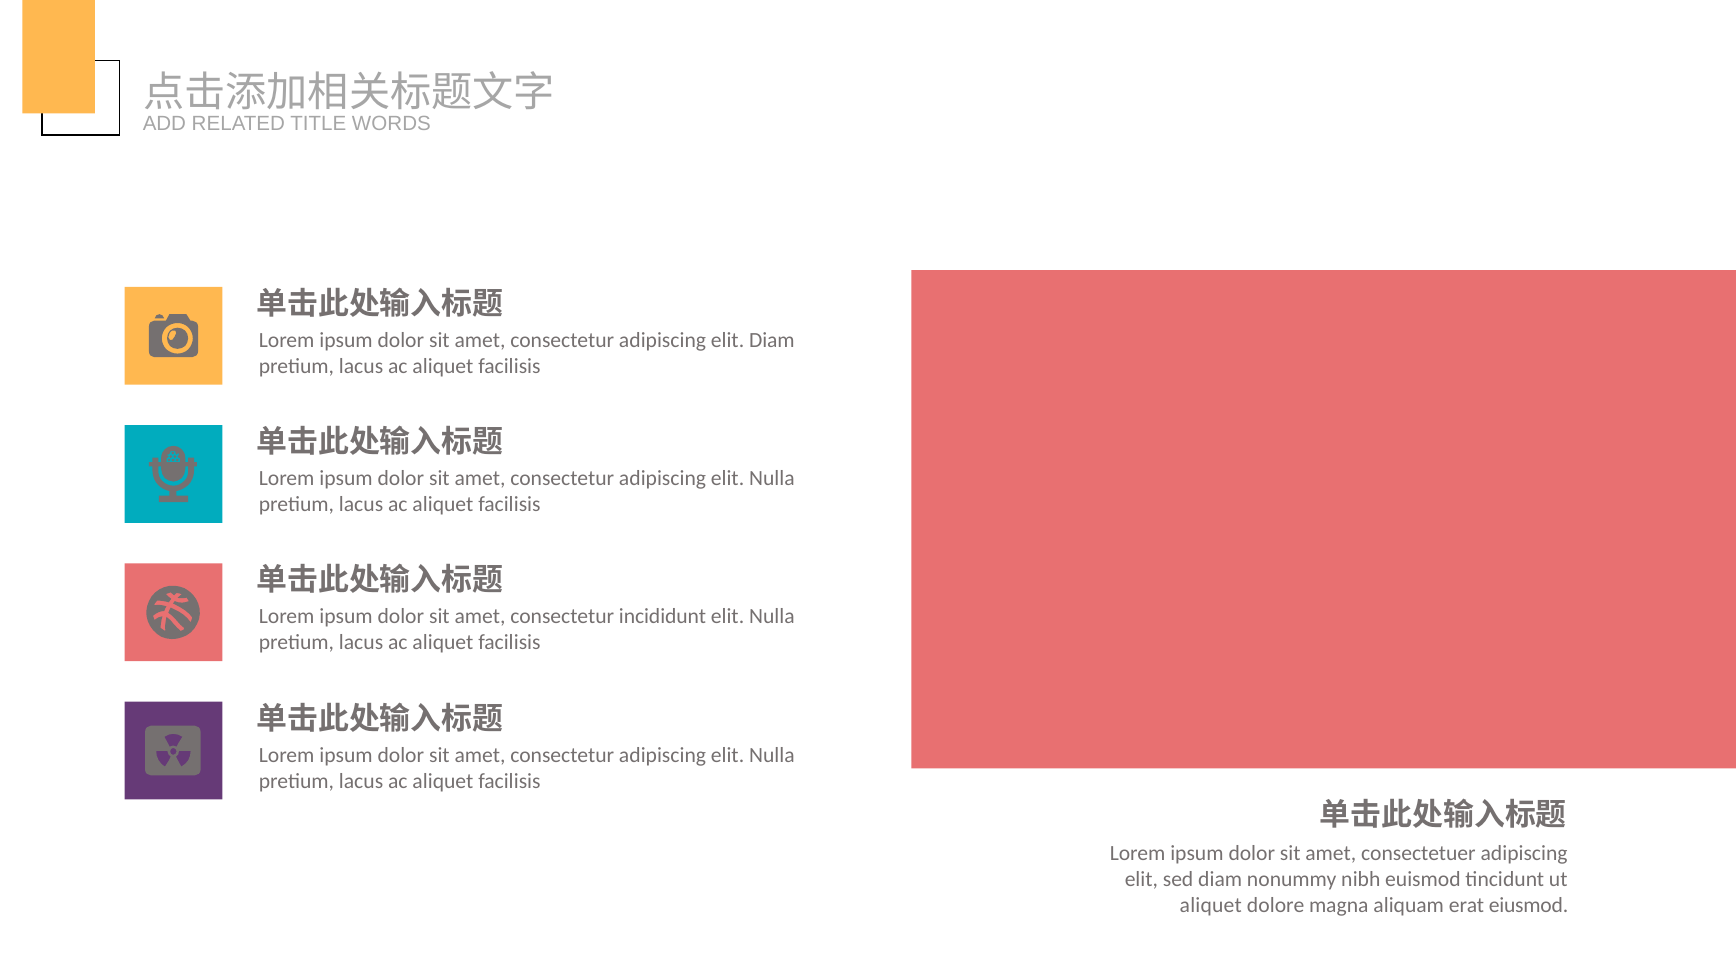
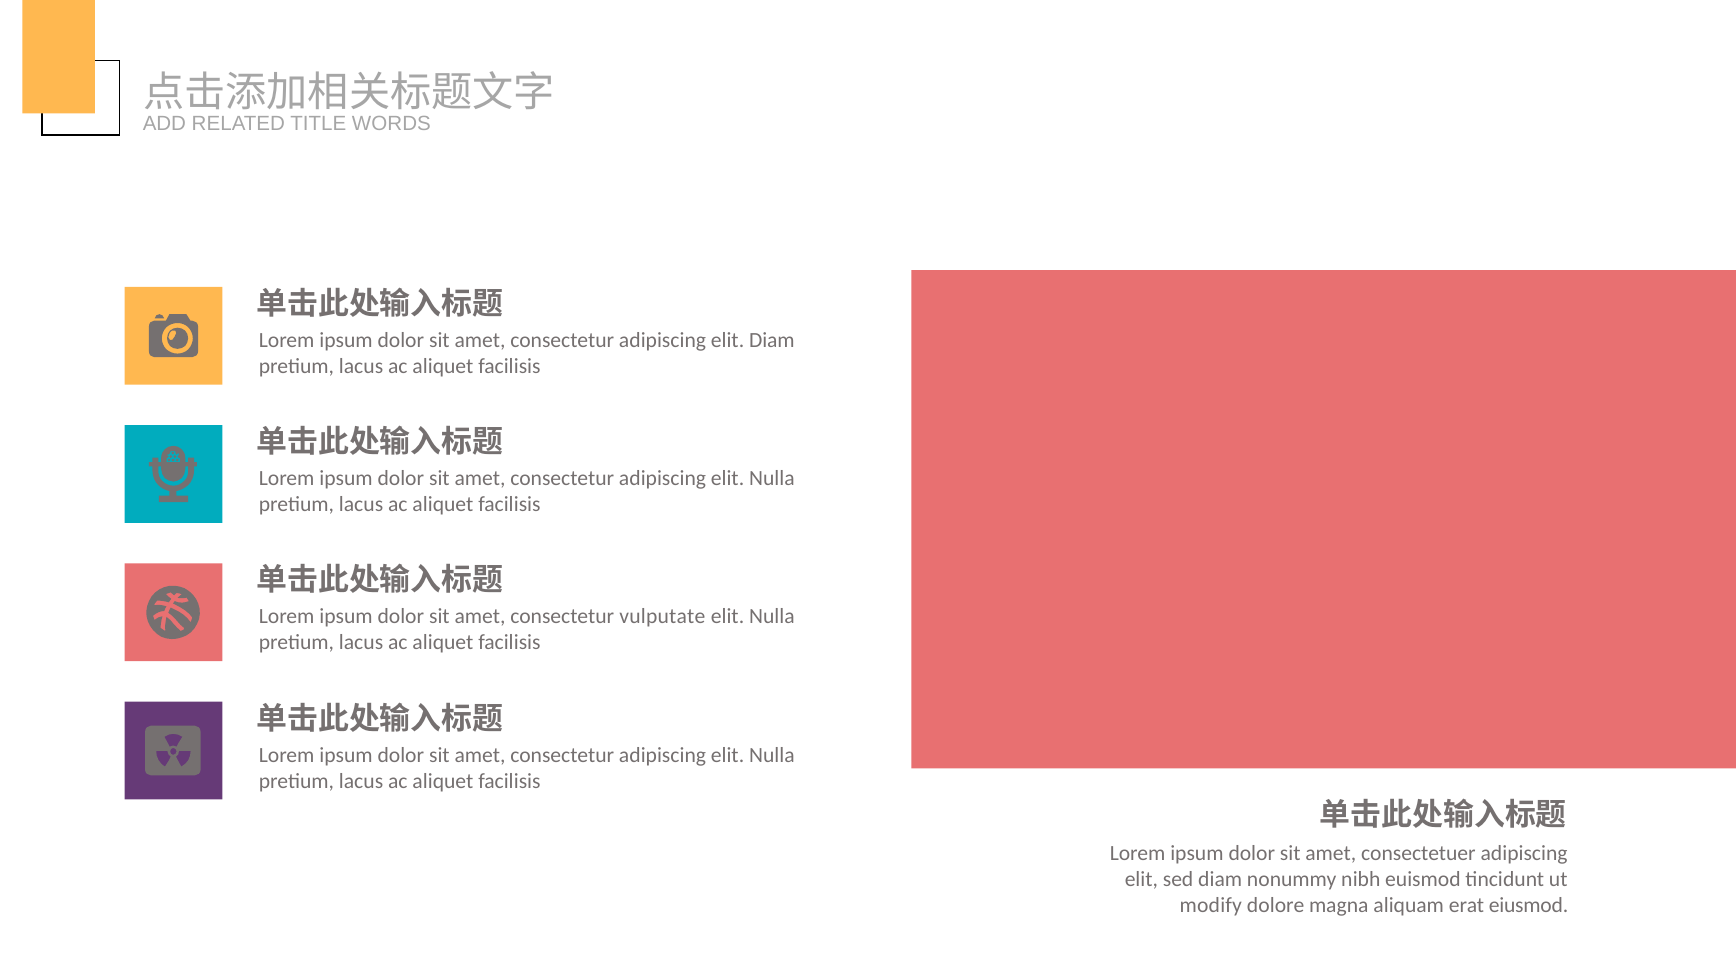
incididunt: incididunt -> vulputate (662, 616)
aliquet: aliquet -> modify (1211, 905)
